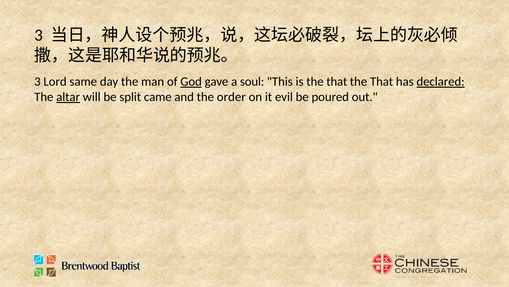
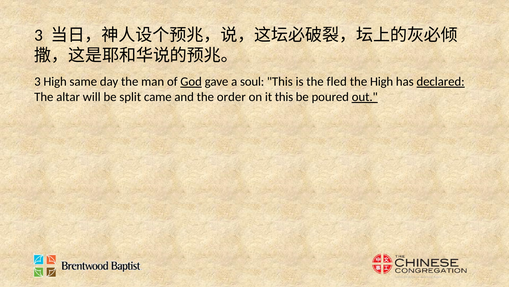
3 Lord: Lord -> High (55, 81)
is the that: that -> fled (337, 81)
That: That -> High (382, 81)
altar underline: present -> none (68, 97)
it evil: evil -> this (284, 97)
out underline: none -> present (365, 97)
